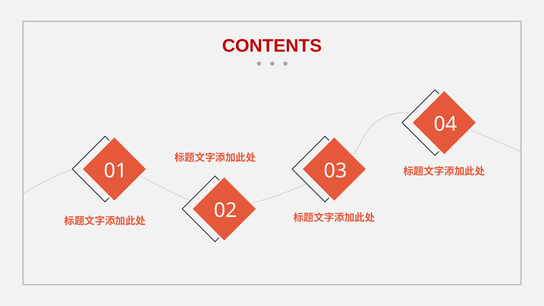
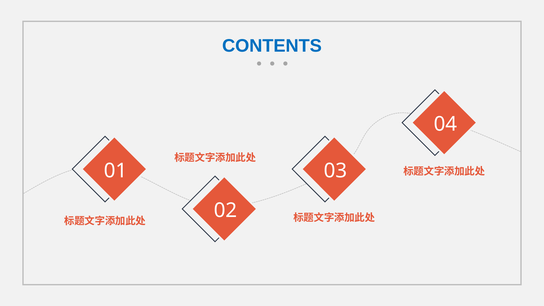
CONTENTS colour: red -> blue (272, 46)
